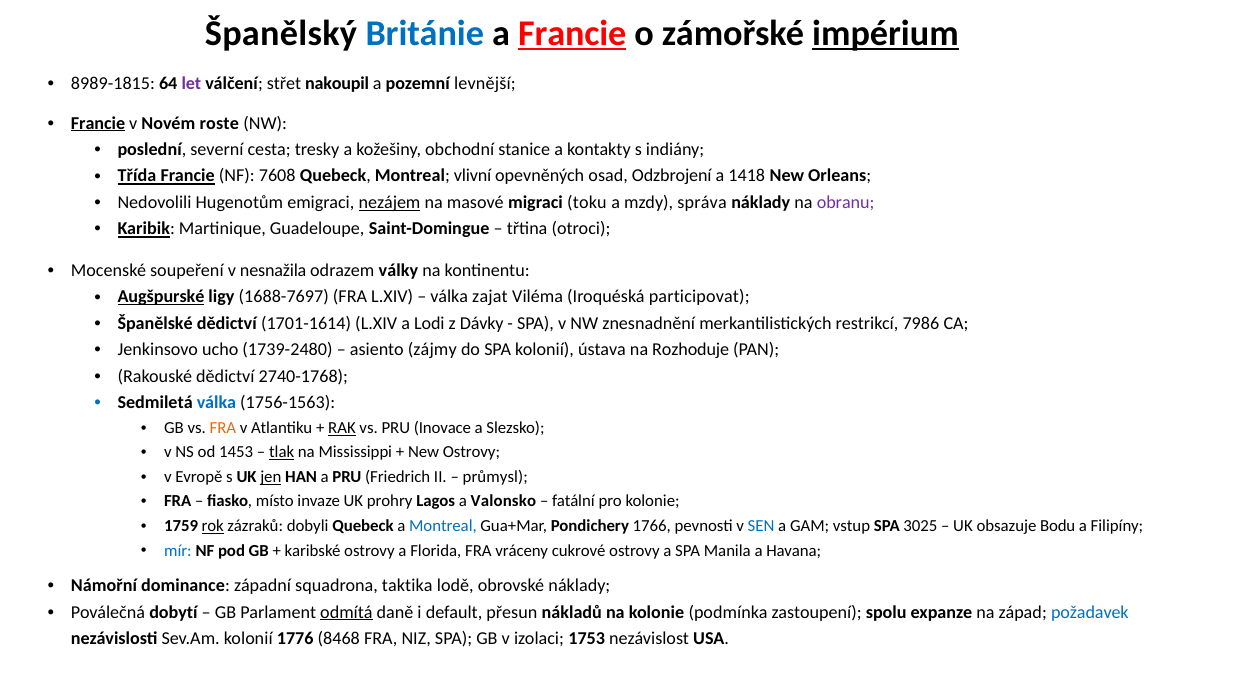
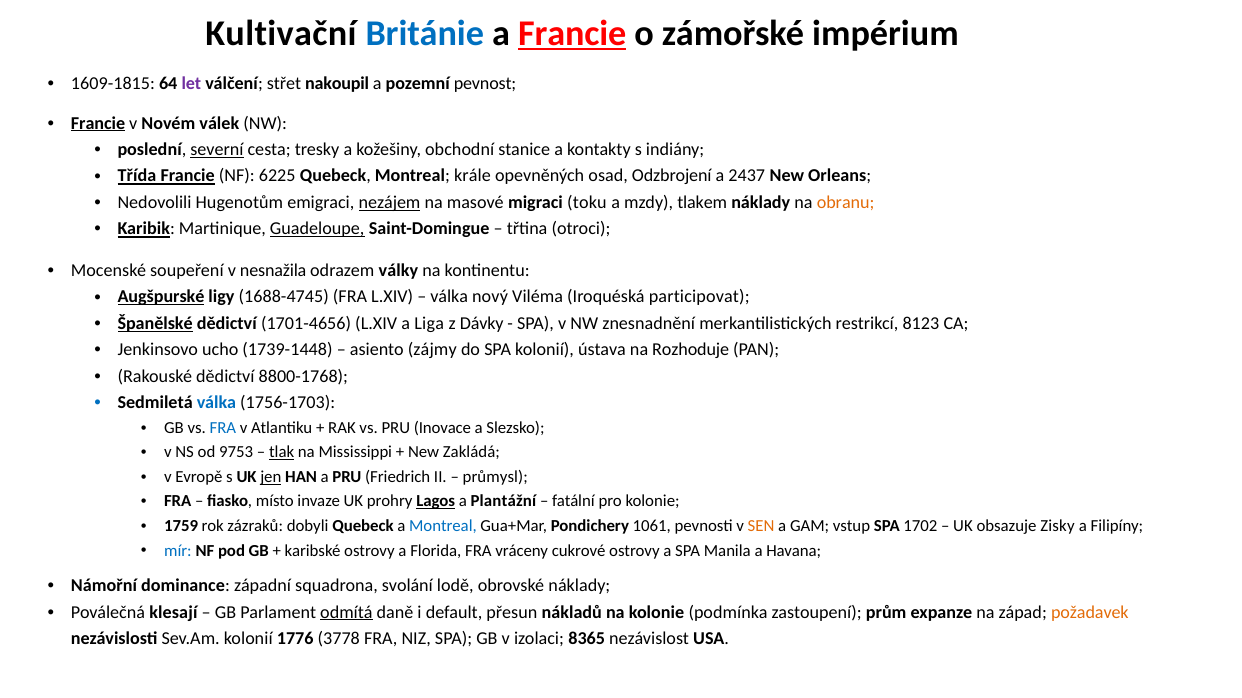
Španělský: Španělský -> Kultivační (281, 33)
impérium underline: present -> none (885, 33)
8989-1815: 8989-1815 -> 1609-1815 (113, 84)
levnější: levnější -> pevnost (485, 84)
roste: roste -> válek (219, 123)
severní underline: none -> present (217, 150)
7608: 7608 -> 6225 (277, 176)
vlivní: vlivní -> krále (472, 176)
1418: 1418 -> 2437 (747, 176)
správa: správa -> tlakem (702, 203)
obranu colour: purple -> orange (846, 203)
Guadeloupe underline: none -> present (317, 229)
1688-7697: 1688-7697 -> 1688-4745 (284, 297)
zajat: zajat -> nový (490, 297)
Španělské underline: none -> present (155, 324)
1701-1614: 1701-1614 -> 1701-4656 (306, 324)
Lodi: Lodi -> Liga (429, 324)
7986: 7986 -> 8123 (921, 324)
1739-2480: 1739-2480 -> 1739-1448 (288, 350)
2740-1768: 2740-1768 -> 8800-1768 (303, 376)
1756-1563: 1756-1563 -> 1756-1703 (288, 403)
FRA colour: orange -> blue (223, 428)
RAK underline: present -> none (342, 428)
1453: 1453 -> 9753 (236, 453)
New Ostrovy: Ostrovy -> Zakládá (471, 453)
Lagos underline: none -> present (436, 502)
Valonsko: Valonsko -> Plantážní (503, 502)
rok underline: present -> none (213, 526)
1766: 1766 -> 1061 (652, 526)
SEN colour: blue -> orange (761, 526)
3025: 3025 -> 1702 (920, 526)
Bodu: Bodu -> Zisky (1058, 526)
taktika: taktika -> svolání (407, 586)
dobytí: dobytí -> klesají (173, 613)
spolu: spolu -> prům (886, 613)
požadavek colour: blue -> orange (1090, 613)
8468: 8468 -> 3778 (339, 639)
1753: 1753 -> 8365 (587, 639)
